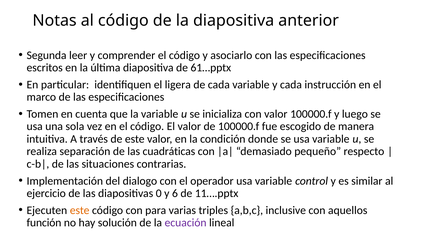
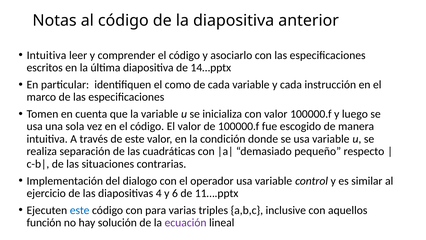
Segunda: Segunda -> Intuitiva (46, 55)
61…pptx: 61…pptx -> 14…pptx (211, 68)
ligera: ligera -> como (178, 85)
0: 0 -> 4 (159, 193)
este colour: orange -> blue (80, 210)
